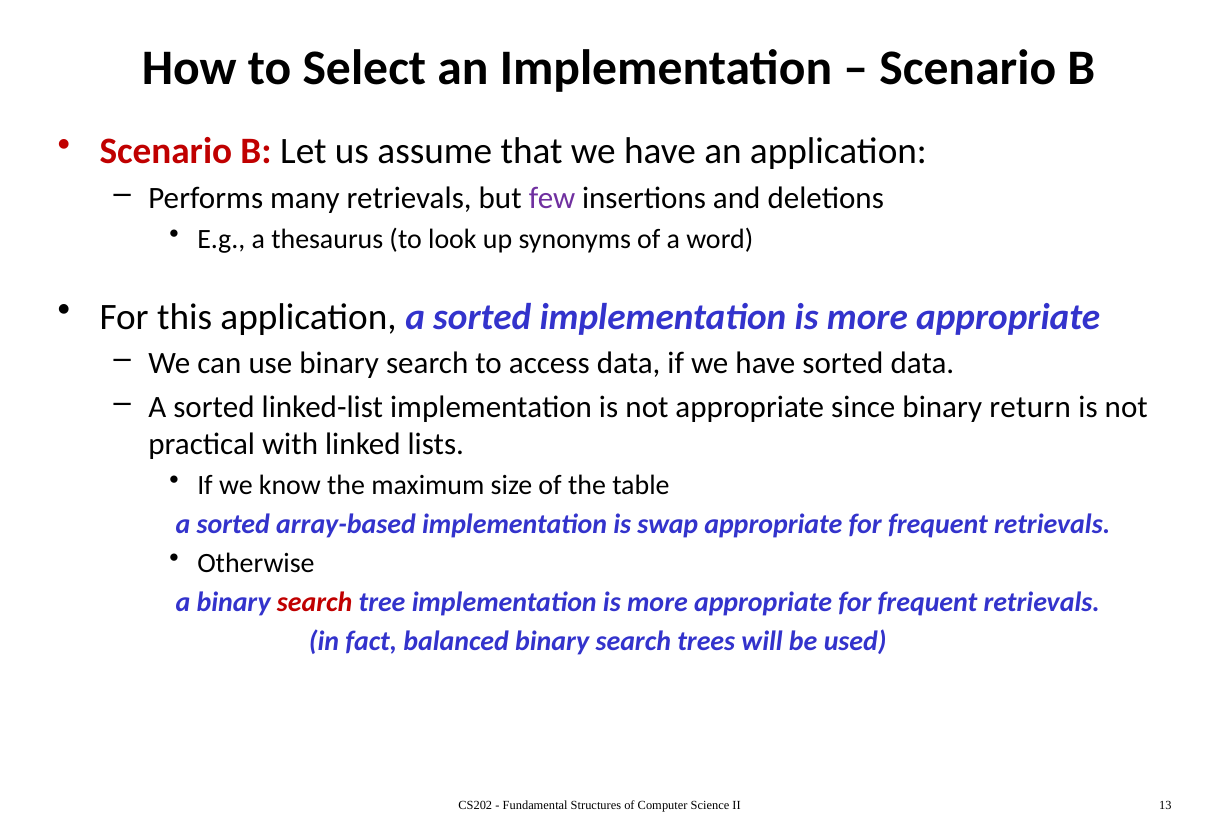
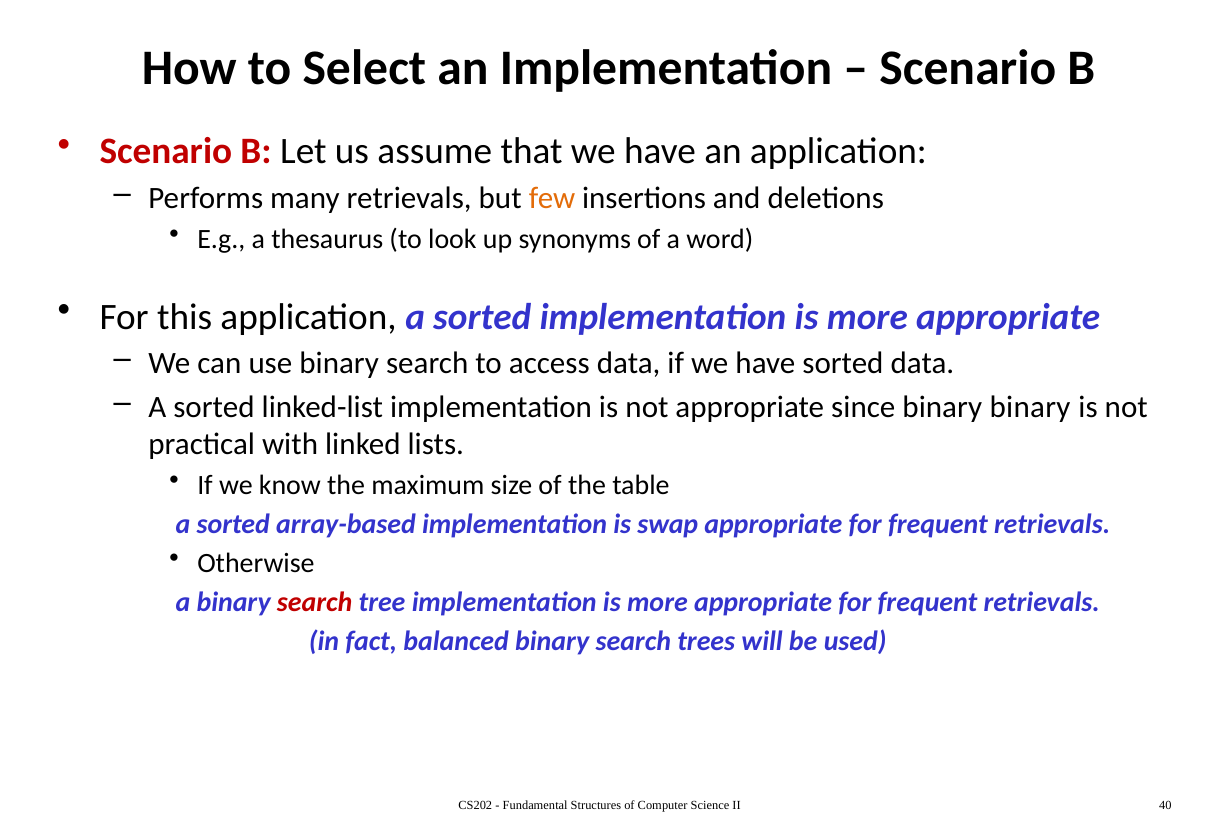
few colour: purple -> orange (552, 198)
binary return: return -> binary (1030, 407)
13: 13 -> 40 (1165, 805)
